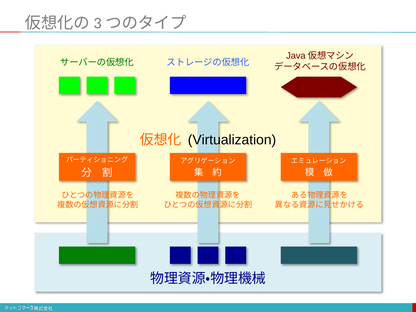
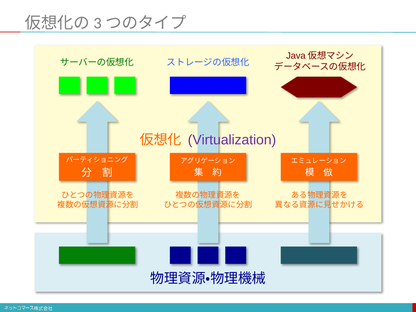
Virtualization colour: black -> purple (232, 140)
